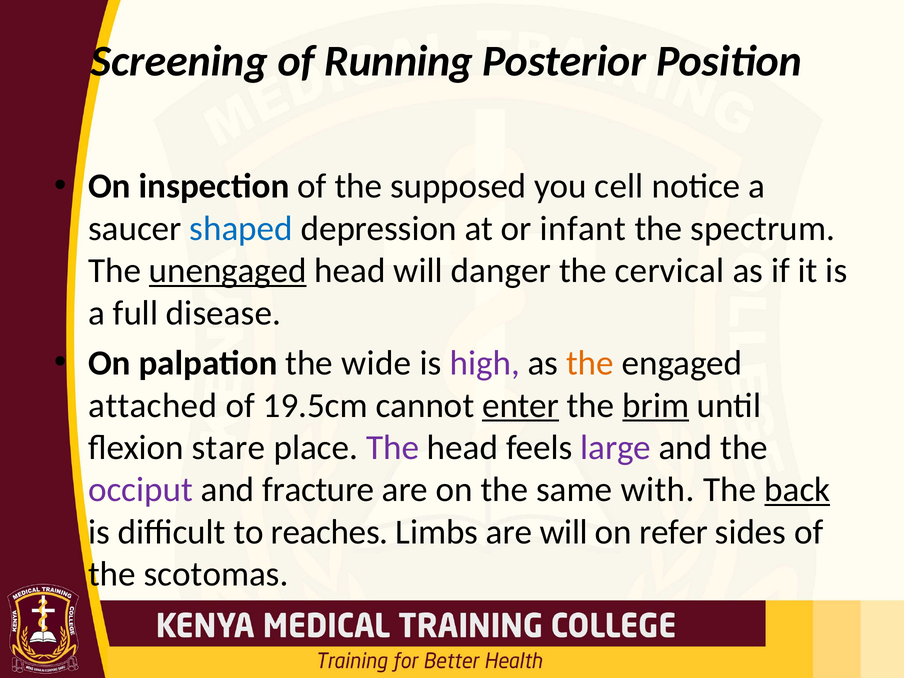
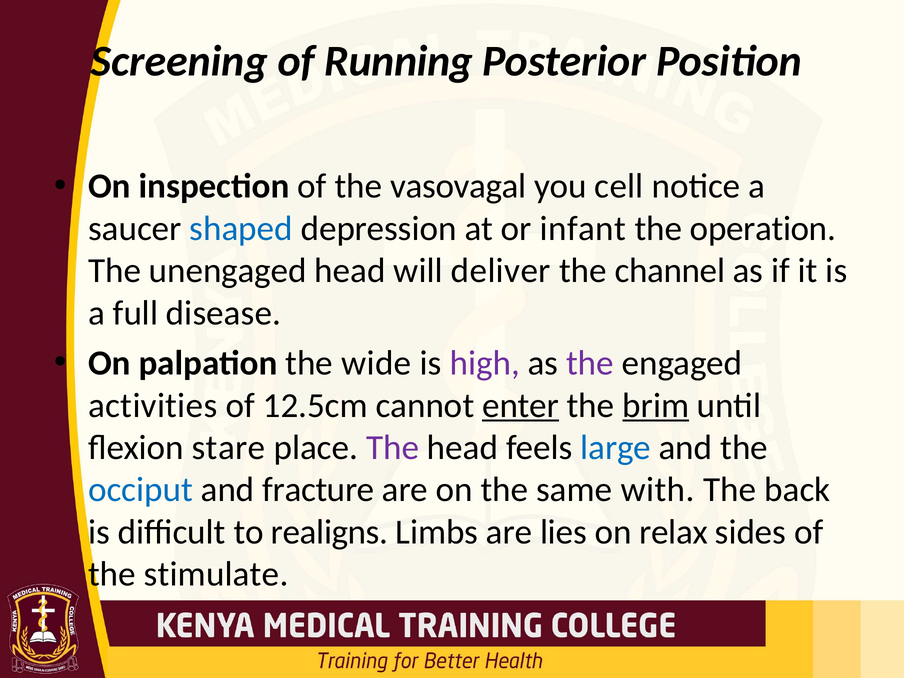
supposed: supposed -> vasovagal (458, 186)
spectrum: spectrum -> operation (763, 229)
unengaged underline: present -> none (228, 271)
danger: danger -> deliver (501, 271)
cervical: cervical -> channel (670, 271)
the colour: orange -> purple (590, 363)
attached: attached -> activities (153, 405)
19.5cm: 19.5cm -> 12.5cm (315, 405)
large colour: purple -> blue (616, 448)
occiput colour: purple -> blue (140, 490)
back underline: present -> none (797, 490)
reaches: reaches -> realigns (330, 532)
are will: will -> lies (564, 532)
refer: refer -> relax (674, 532)
scotomas: scotomas -> stimulate (216, 574)
